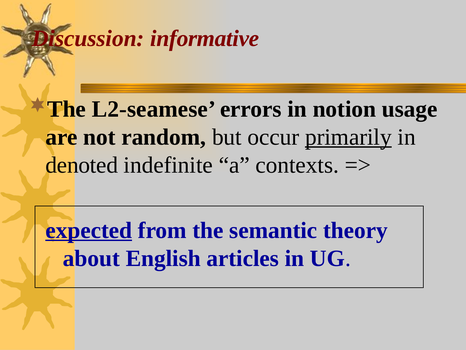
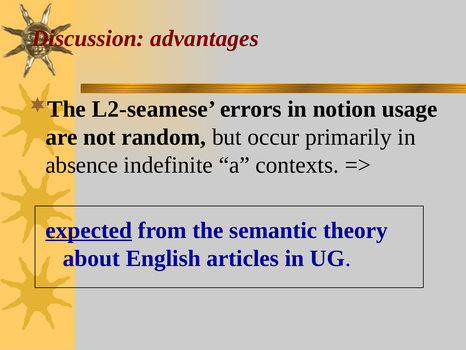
informative: informative -> advantages (204, 39)
primarily underline: present -> none (348, 137)
denoted: denoted -> absence (82, 165)
